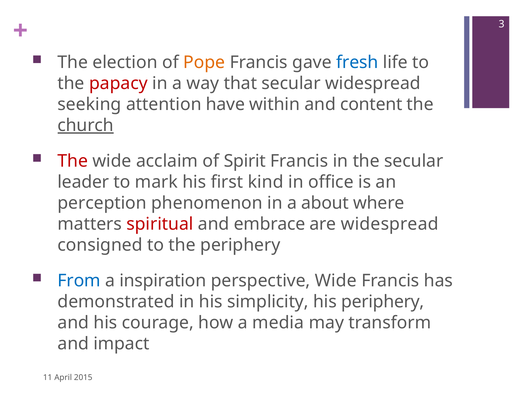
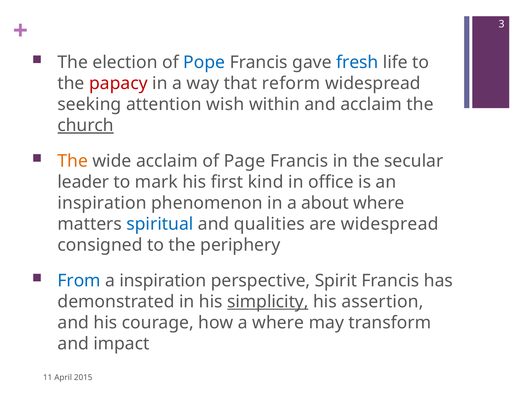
Pope colour: orange -> blue (204, 63)
that secular: secular -> reform (291, 84)
have: have -> wish (225, 105)
and content: content -> acclaim (371, 105)
The colour: red -> orange (73, 161)
Spirit: Spirit -> Page (245, 161)
perception: perception -> inspiration (102, 203)
spiritual colour: red -> blue (160, 224)
embrace: embrace -> qualities (269, 224)
perspective Wide: Wide -> Spirit (336, 281)
simplicity underline: none -> present (268, 302)
his periphery: periphery -> assertion (383, 302)
a media: media -> where (278, 323)
